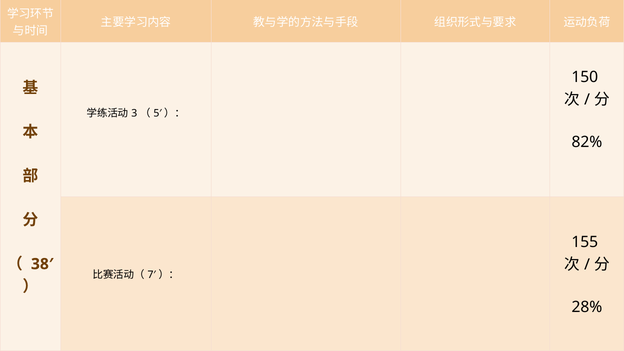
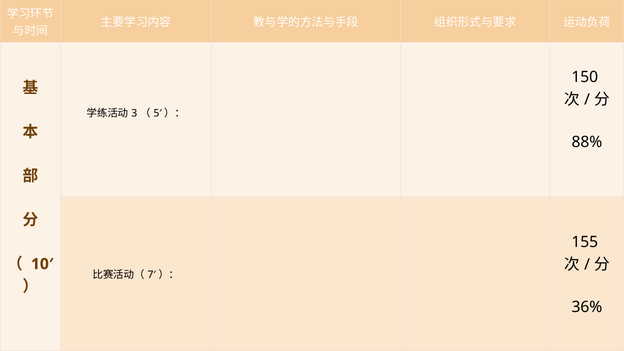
82%: 82% -> 88% (587, 142)
38′: 38′ -> 10′ (42, 264)
28%: 28% -> 36% (587, 307)
